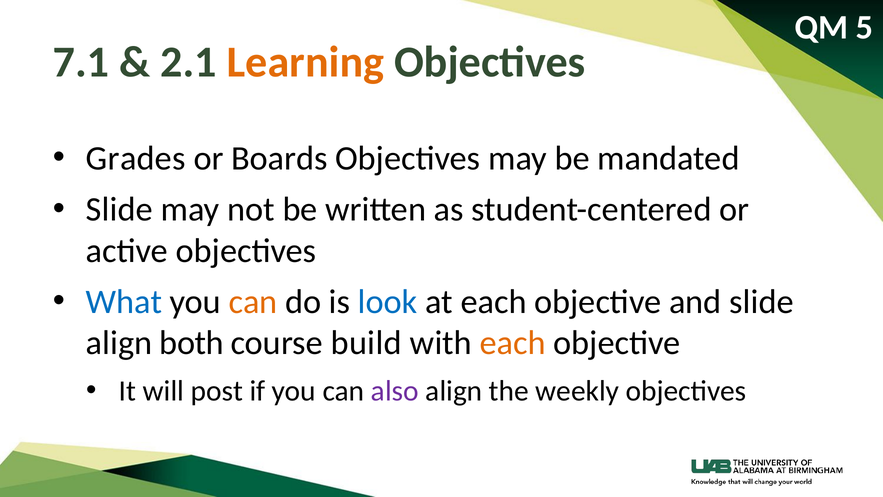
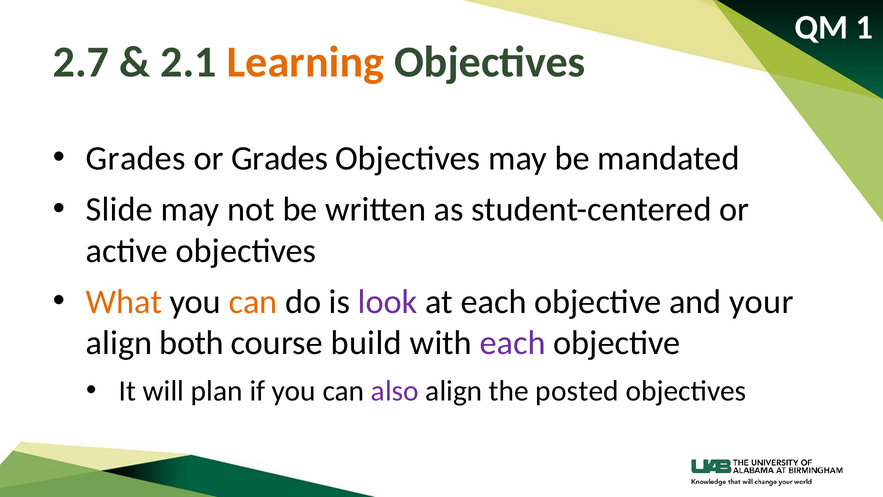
5: 5 -> 1 (865, 27)
7.1: 7.1 -> 2.7 (81, 62)
or Boards: Boards -> Grades (280, 158)
What colour: blue -> orange (124, 302)
look colour: blue -> purple (388, 302)
and slide: slide -> your (761, 302)
each colour: orange -> purple (513, 343)
post: post -> plan (217, 391)
weekly: weekly -> posted (577, 391)
